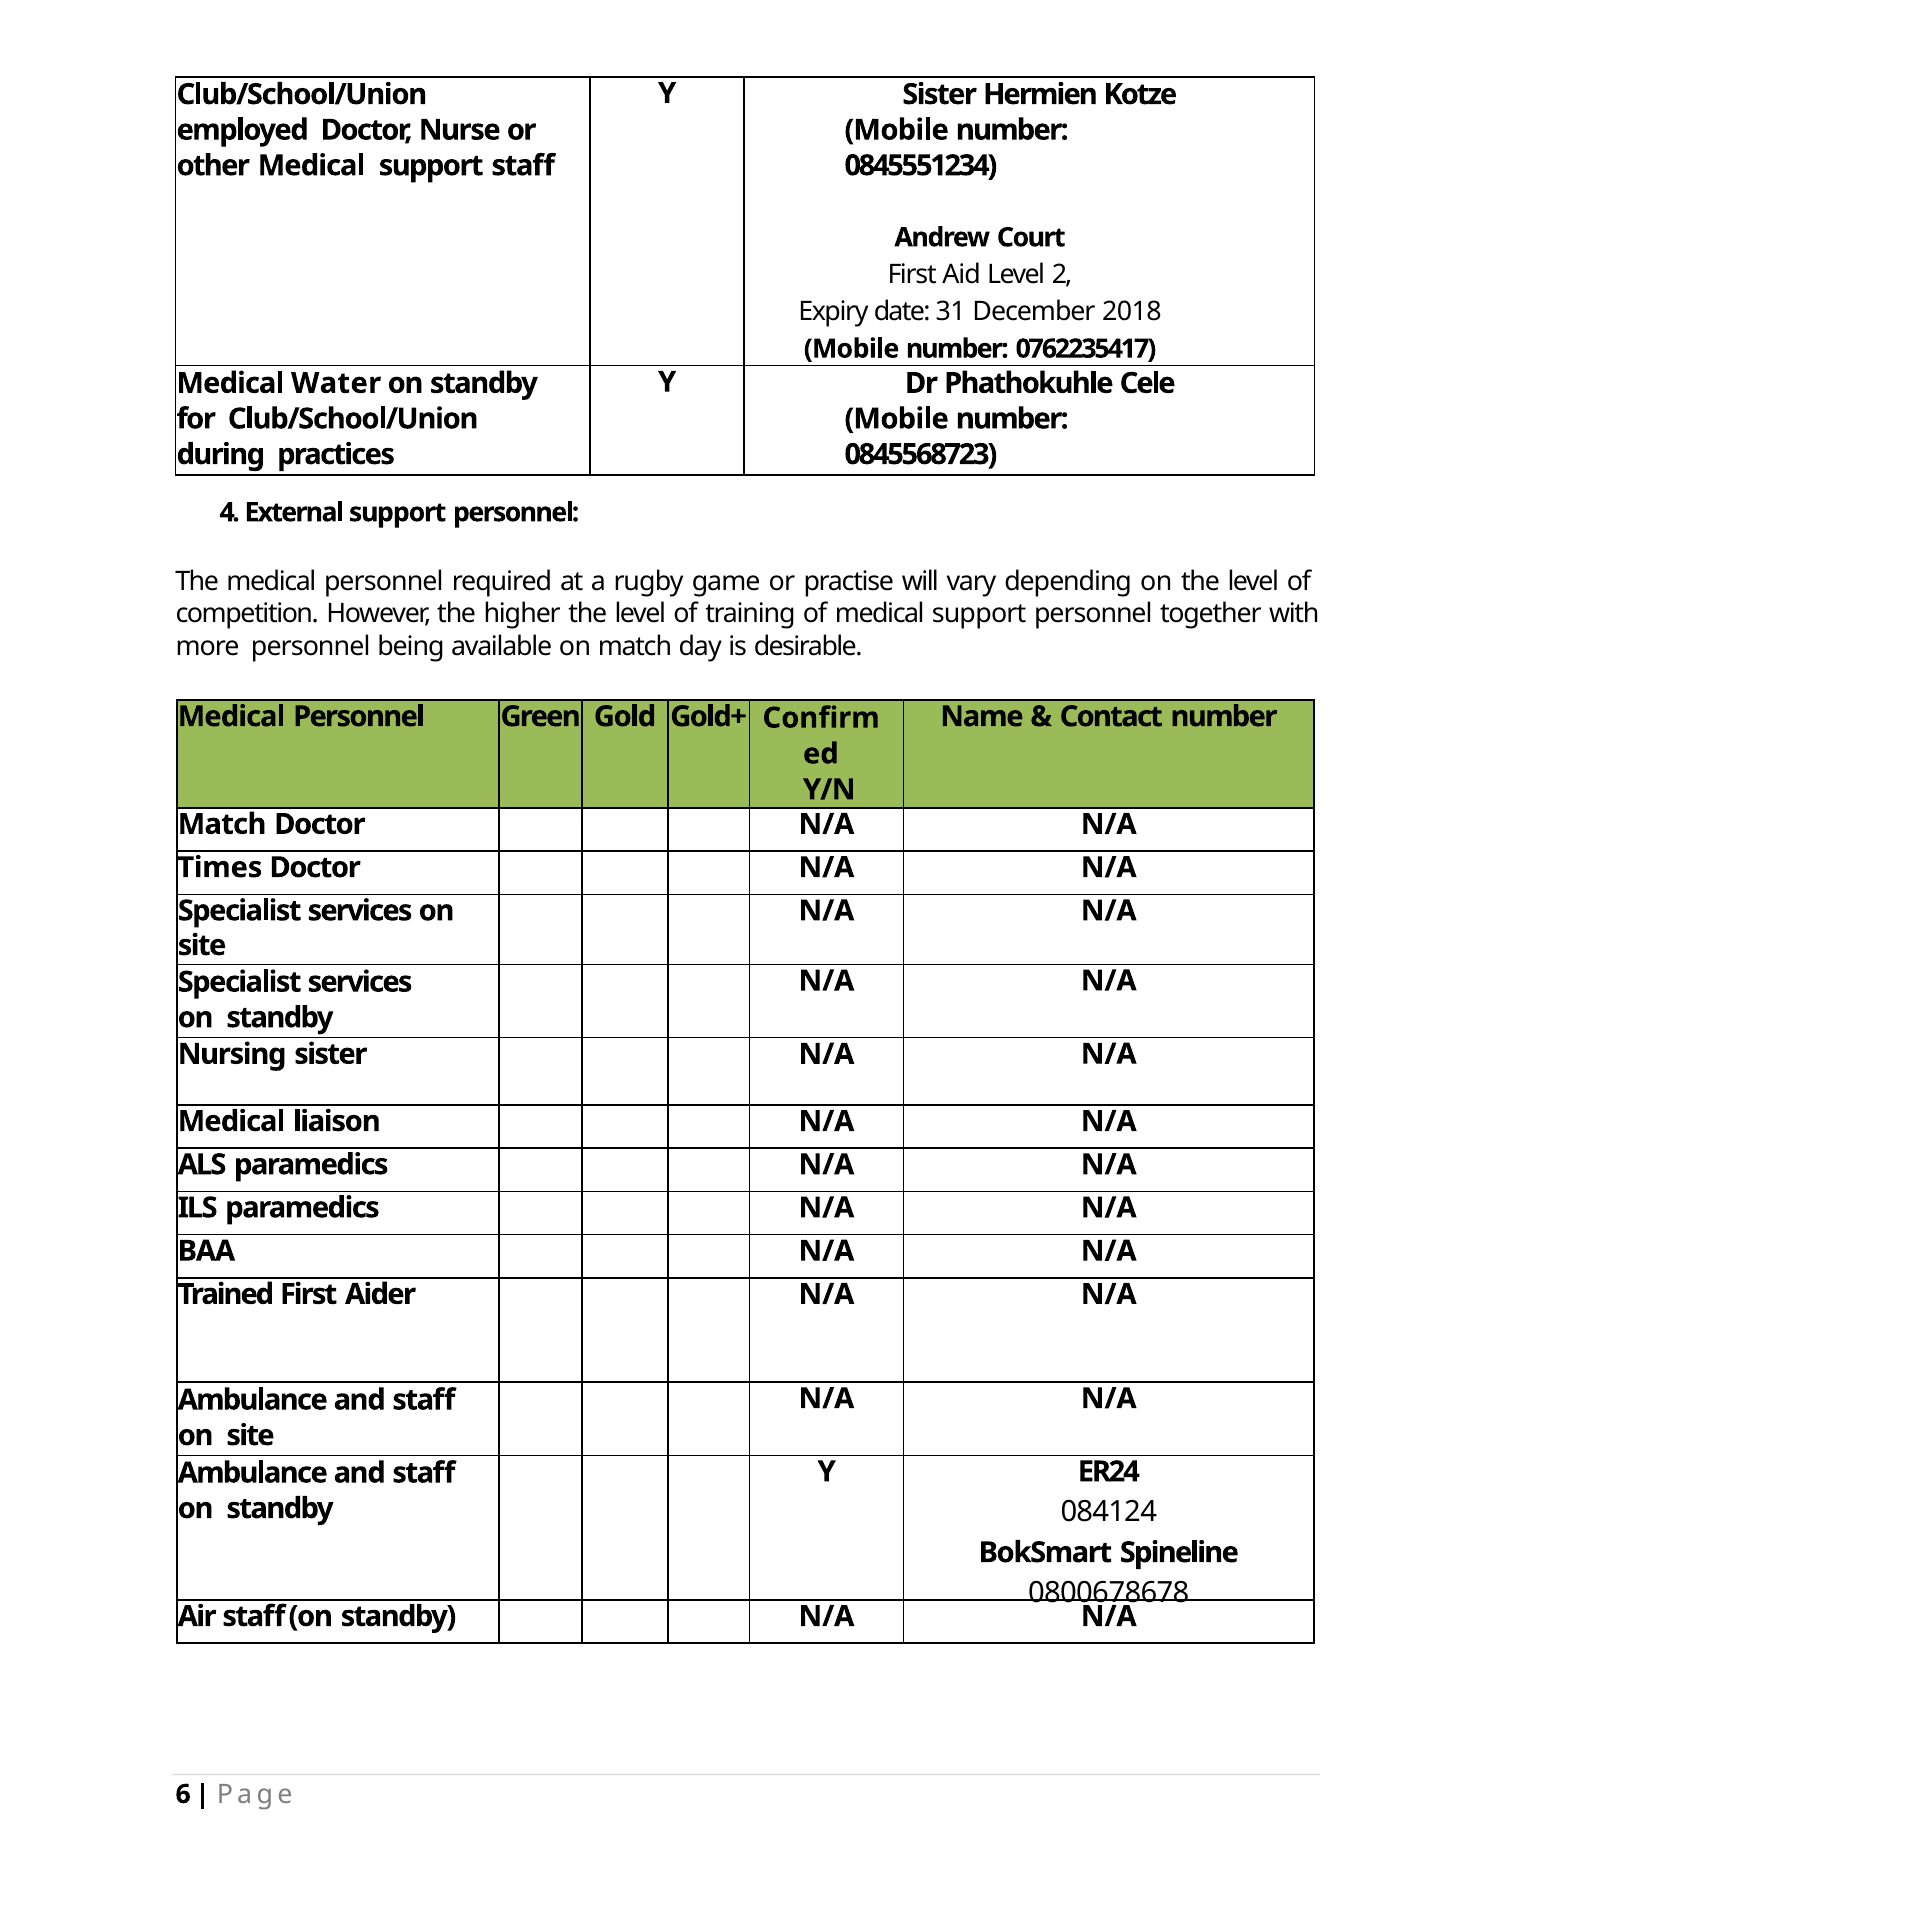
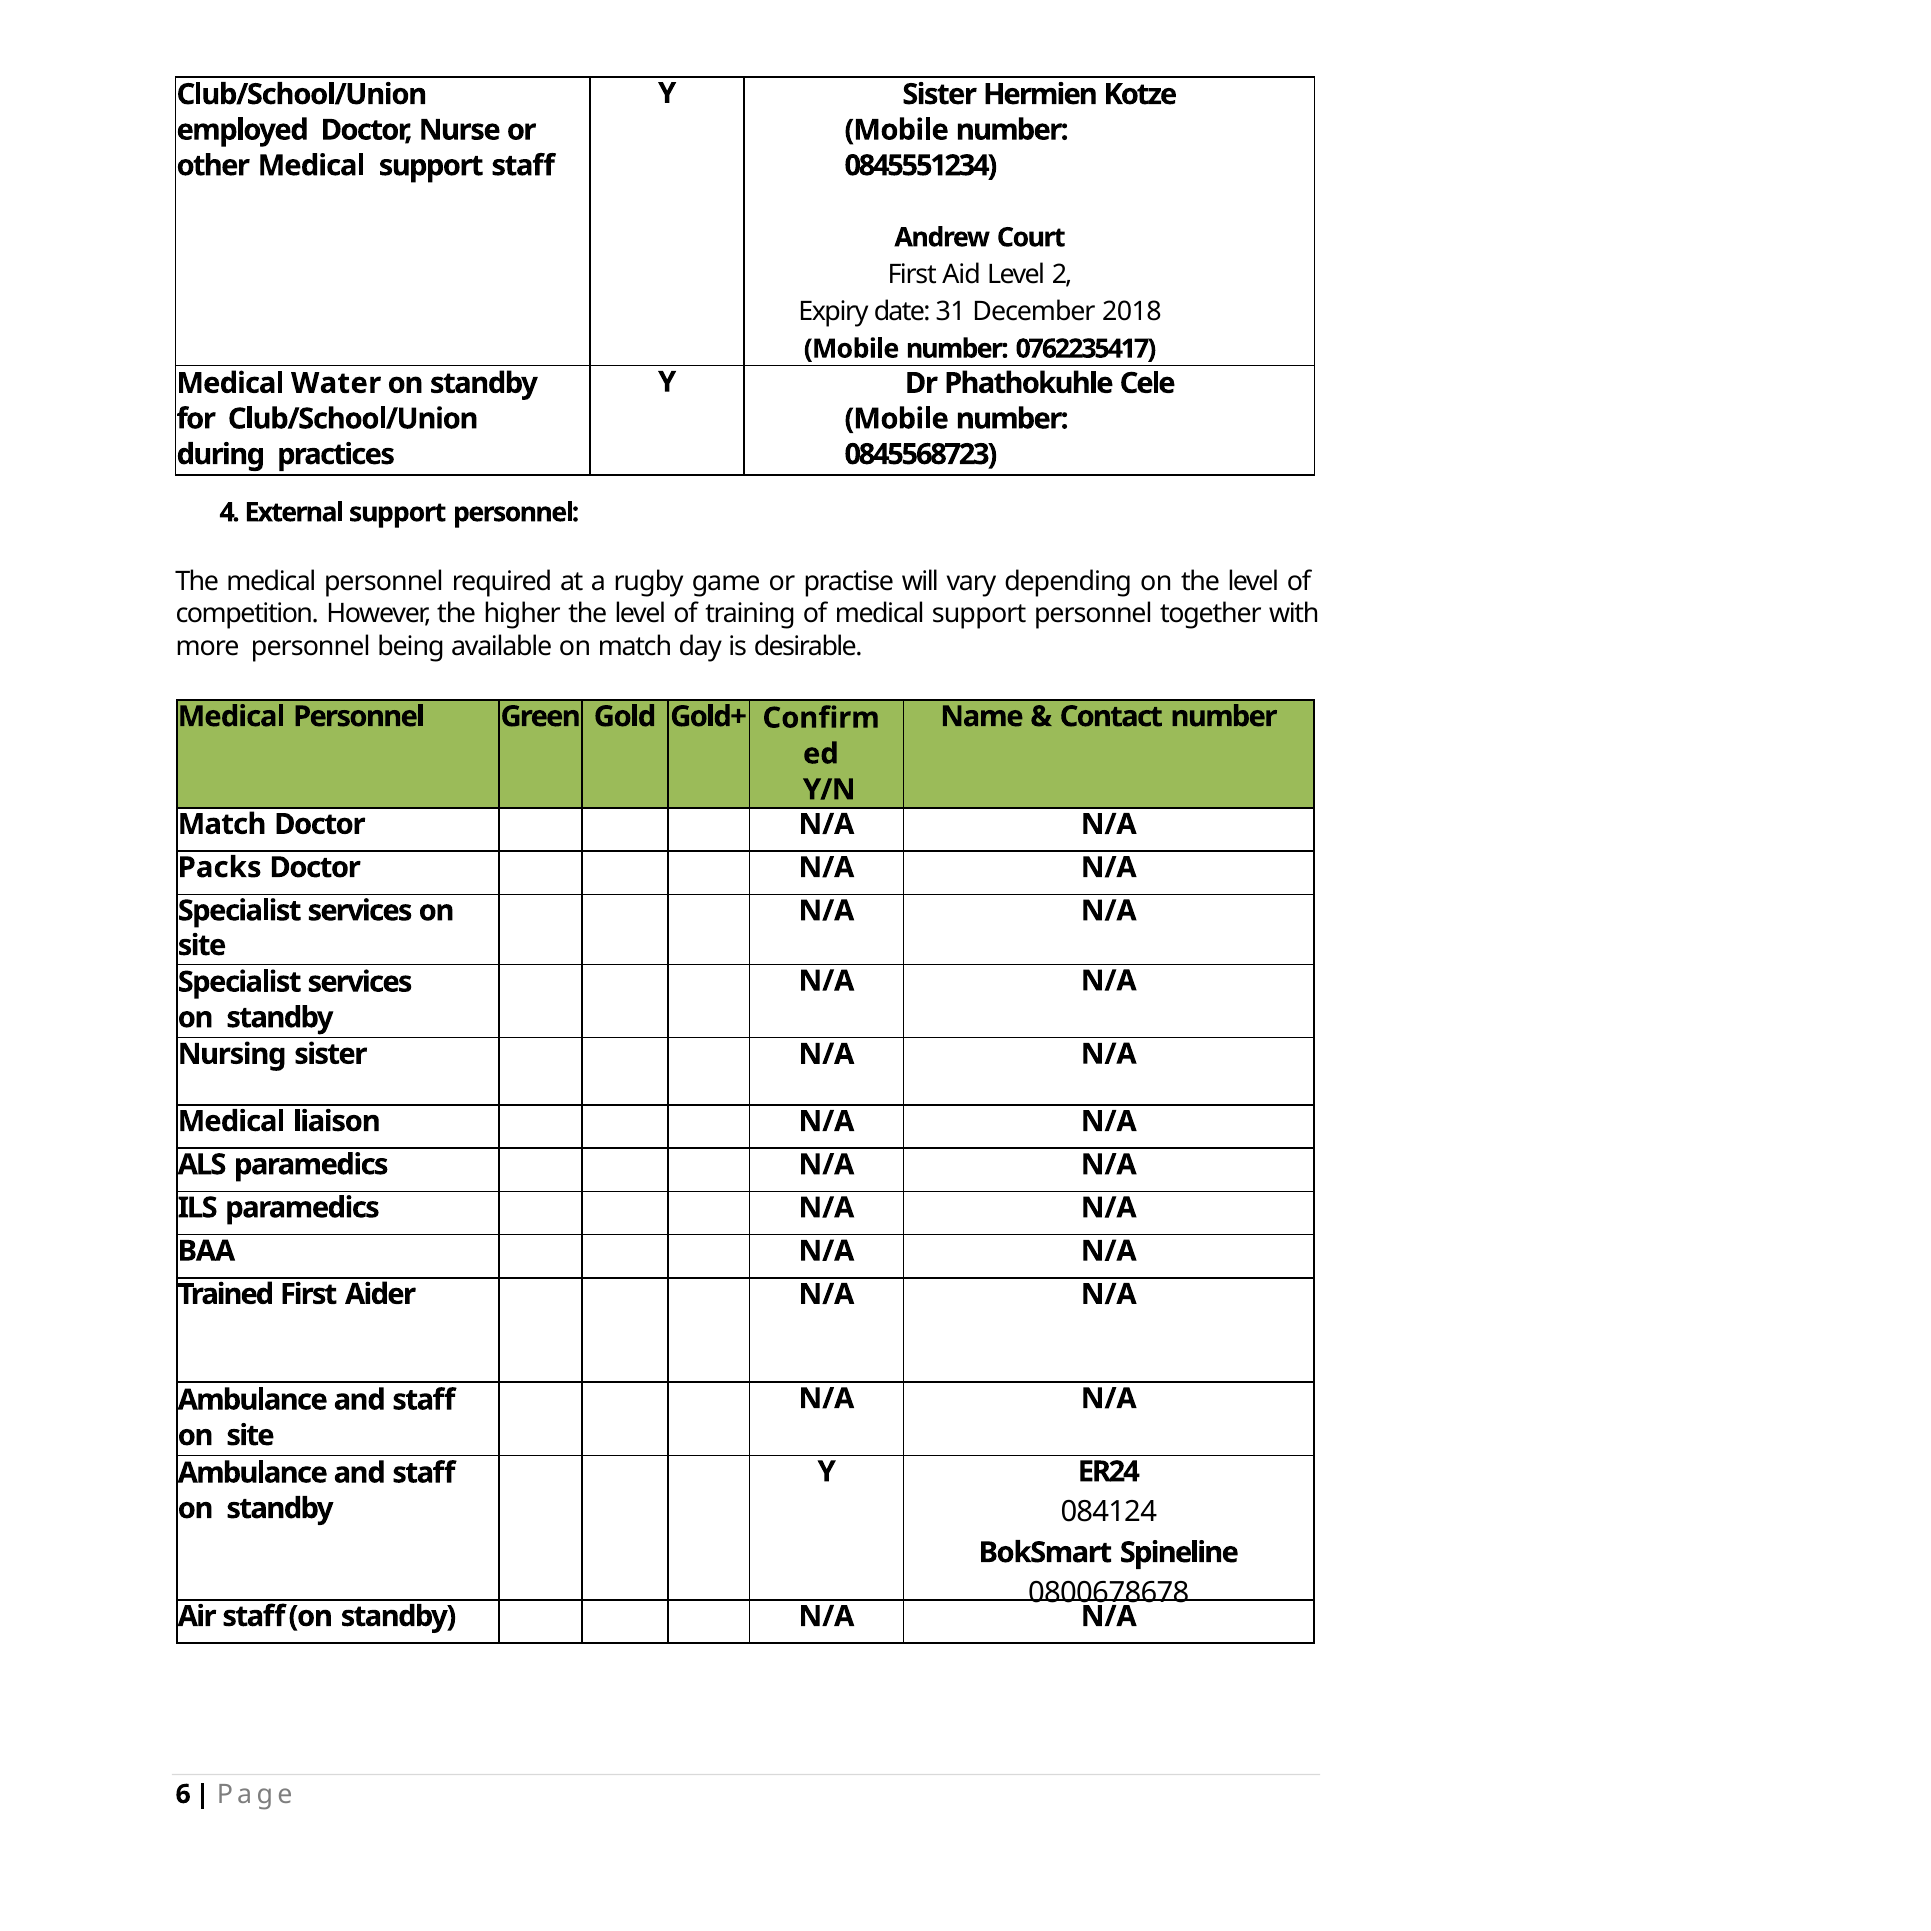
Times: Times -> Packs (220, 868)
